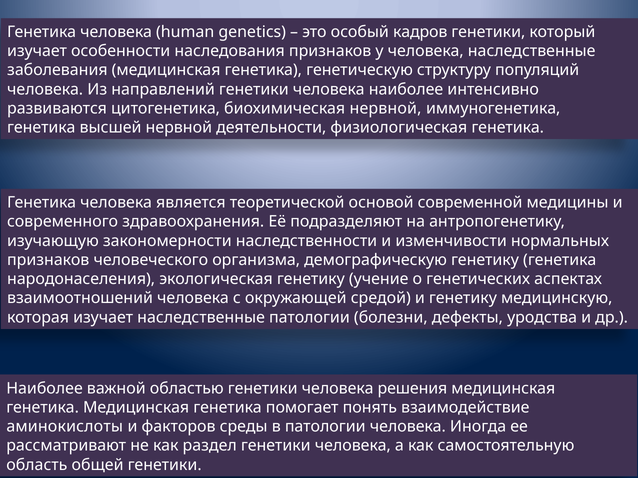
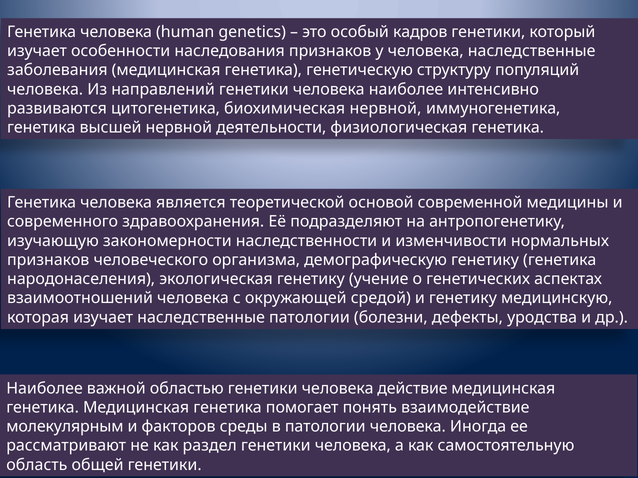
решения: решения -> действие (412, 389)
аминокислоты: аминокислоты -> молекулярным (65, 427)
